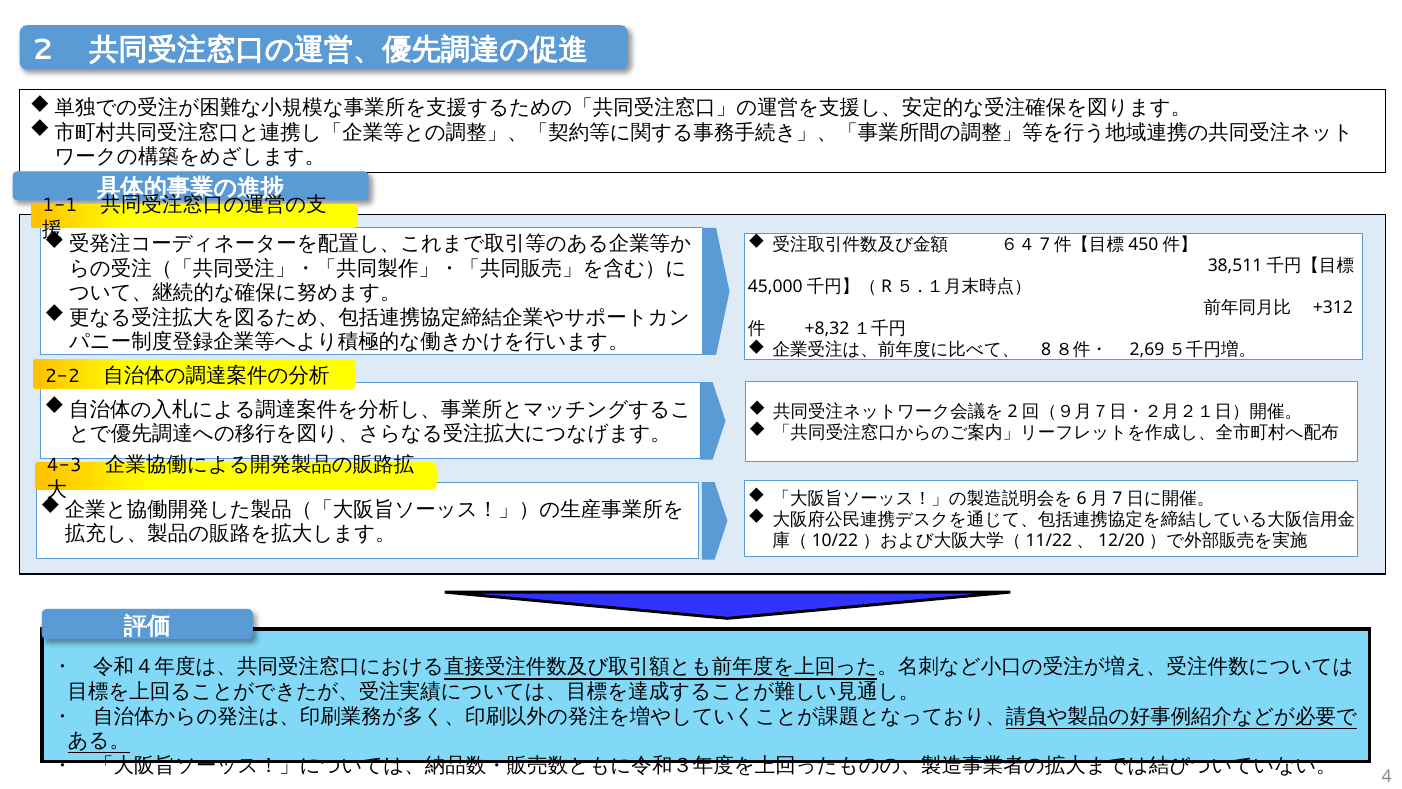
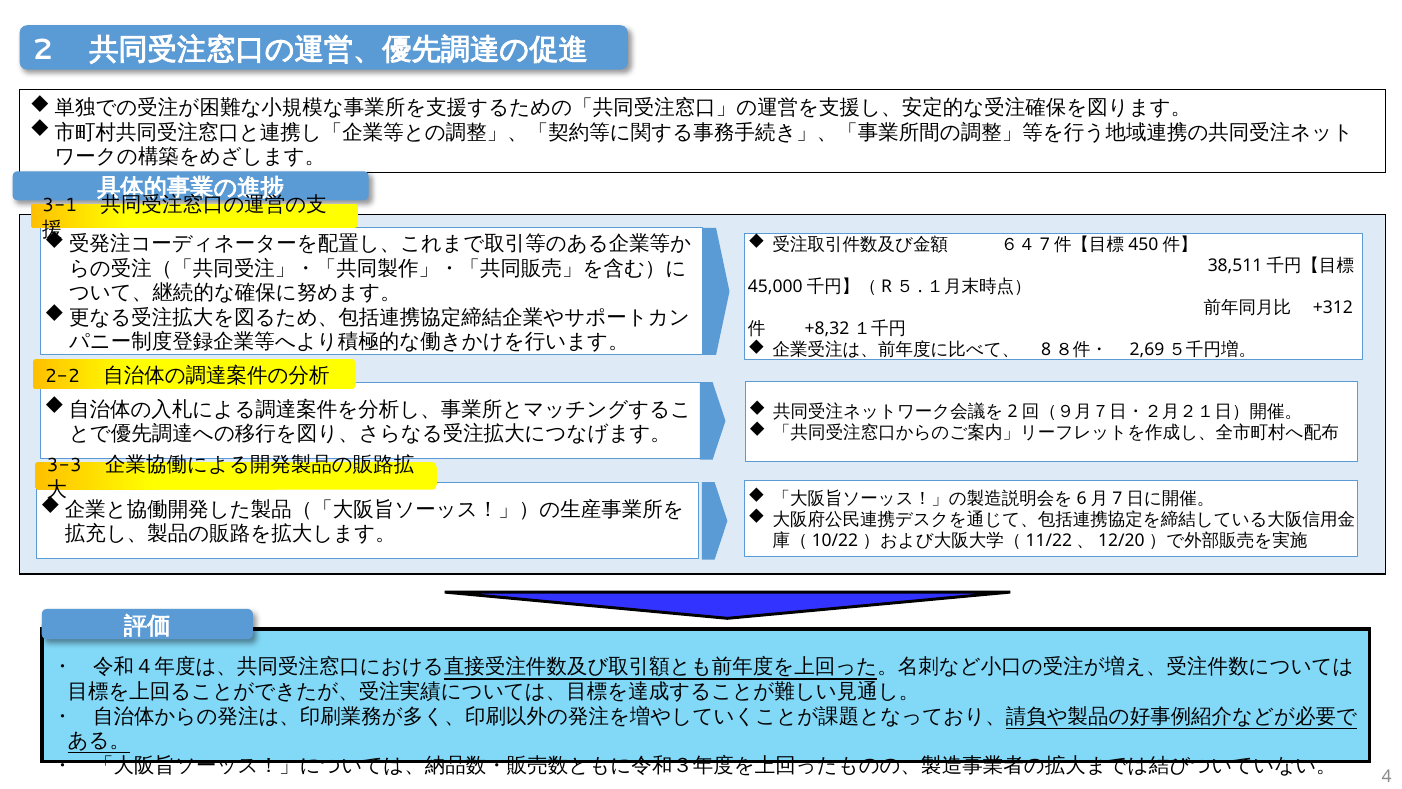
1-1: 1-1 -> 3-1 (60, 205)
4-3: 4-3 -> 3-3 (64, 465)
